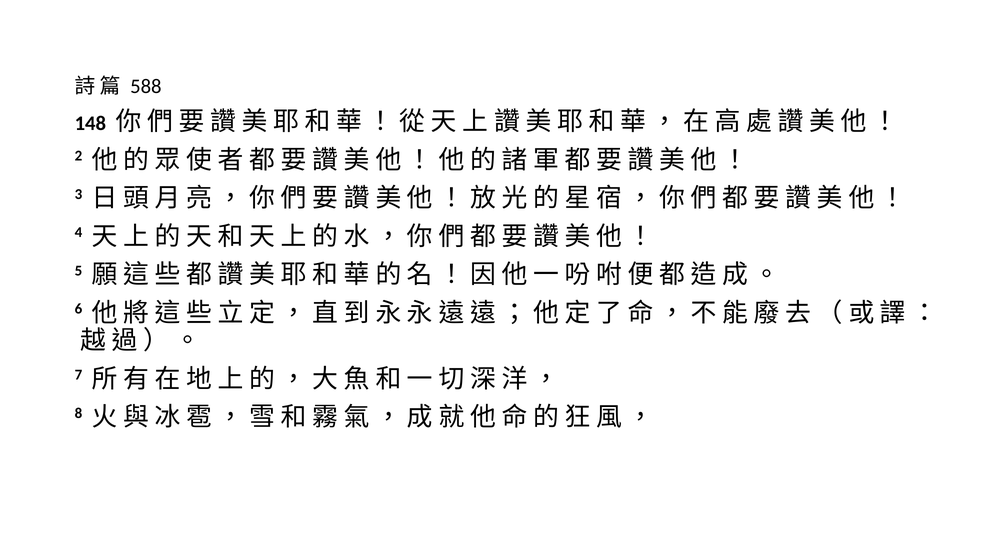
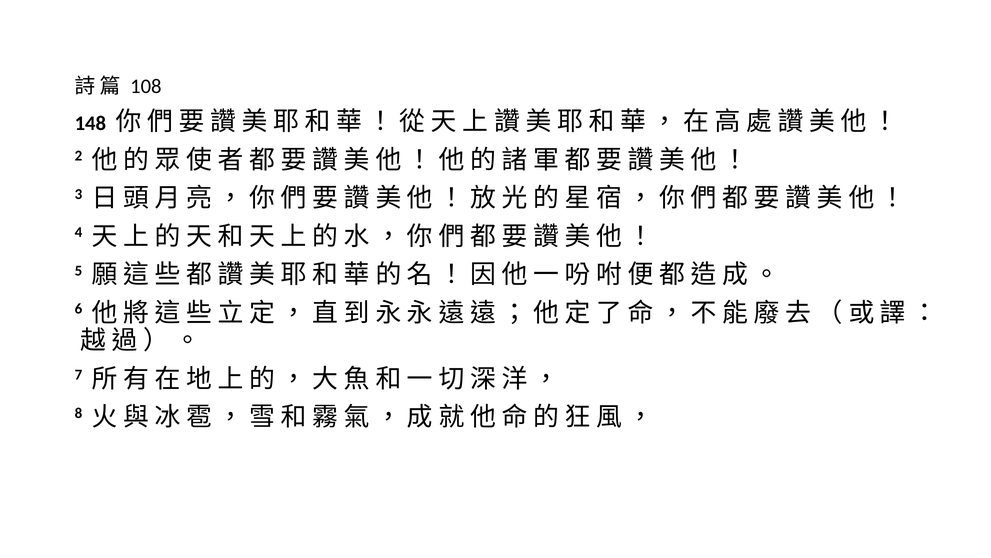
588: 588 -> 108 (146, 86)
